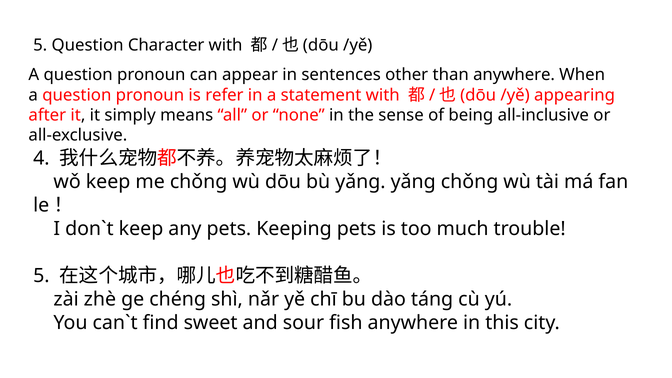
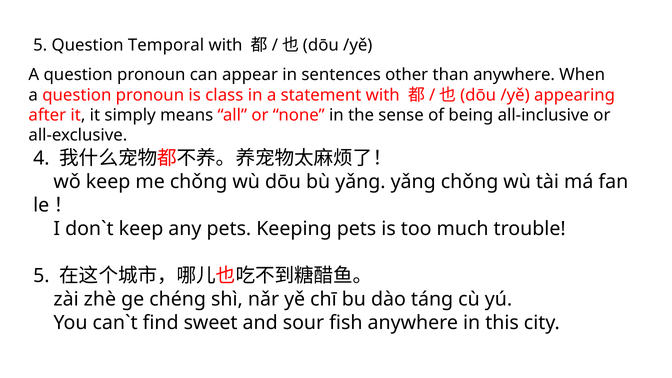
Character: Character -> Temporal (166, 45)
refer: refer -> class (224, 95)
